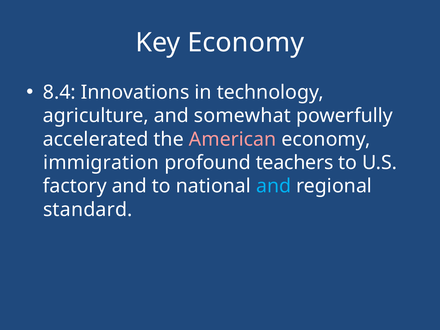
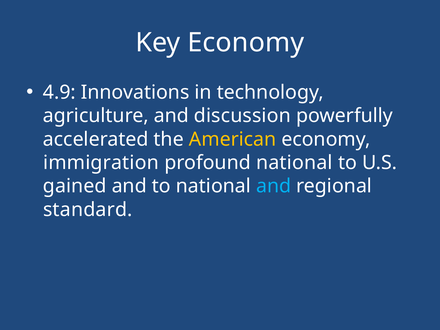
8.4: 8.4 -> 4.9 (59, 92)
somewhat: somewhat -> discussion (242, 116)
American colour: pink -> yellow (233, 139)
profound teachers: teachers -> national (294, 163)
factory: factory -> gained (75, 186)
